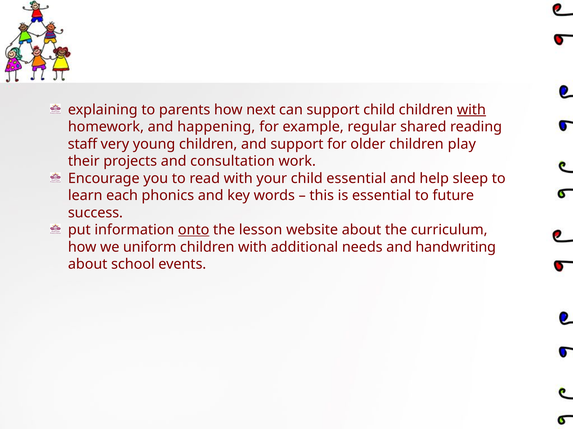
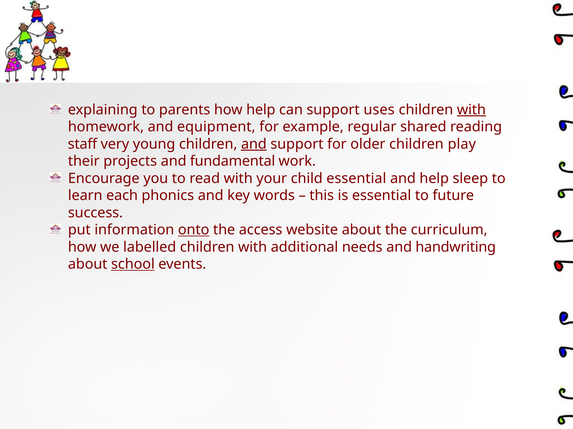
how next: next -> help (261, 110)
support child: child -> uses (379, 110)
happening: happening -> equipment (216, 127)
and underline: none -> present (254, 144)
consultation: consultation -> fundamental (233, 162)
lesson: lesson -> access (261, 230)
uniform: uniform -> labelled (150, 247)
school underline: none -> present (133, 265)
